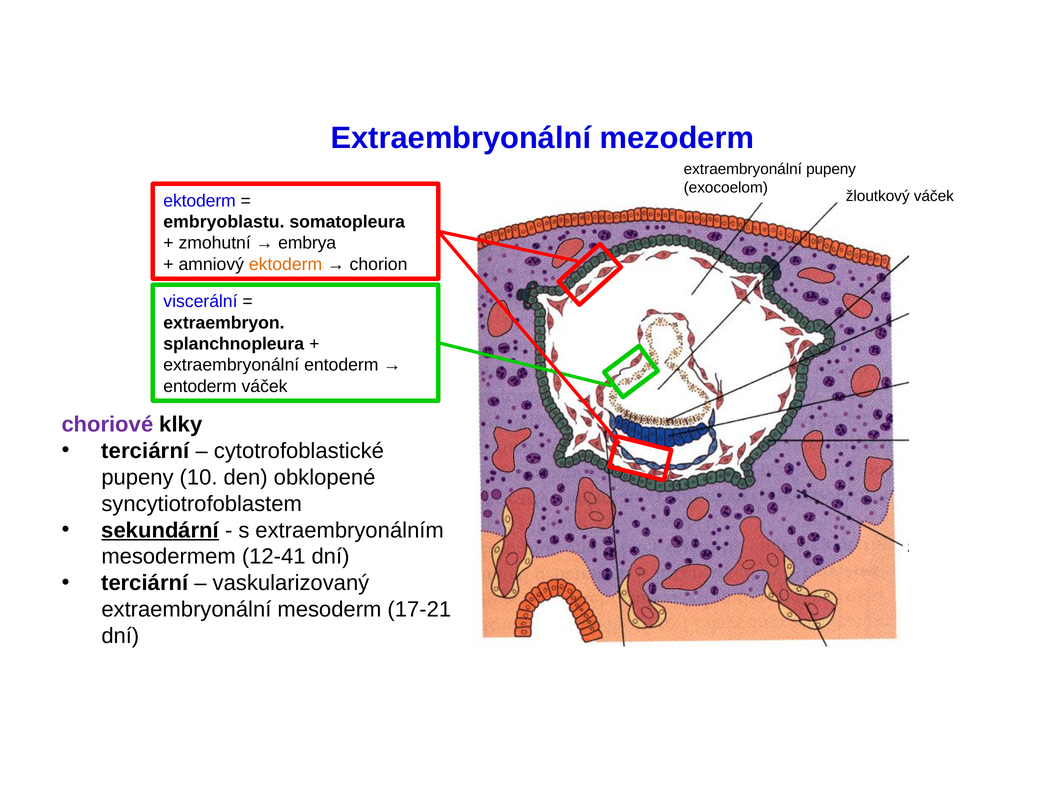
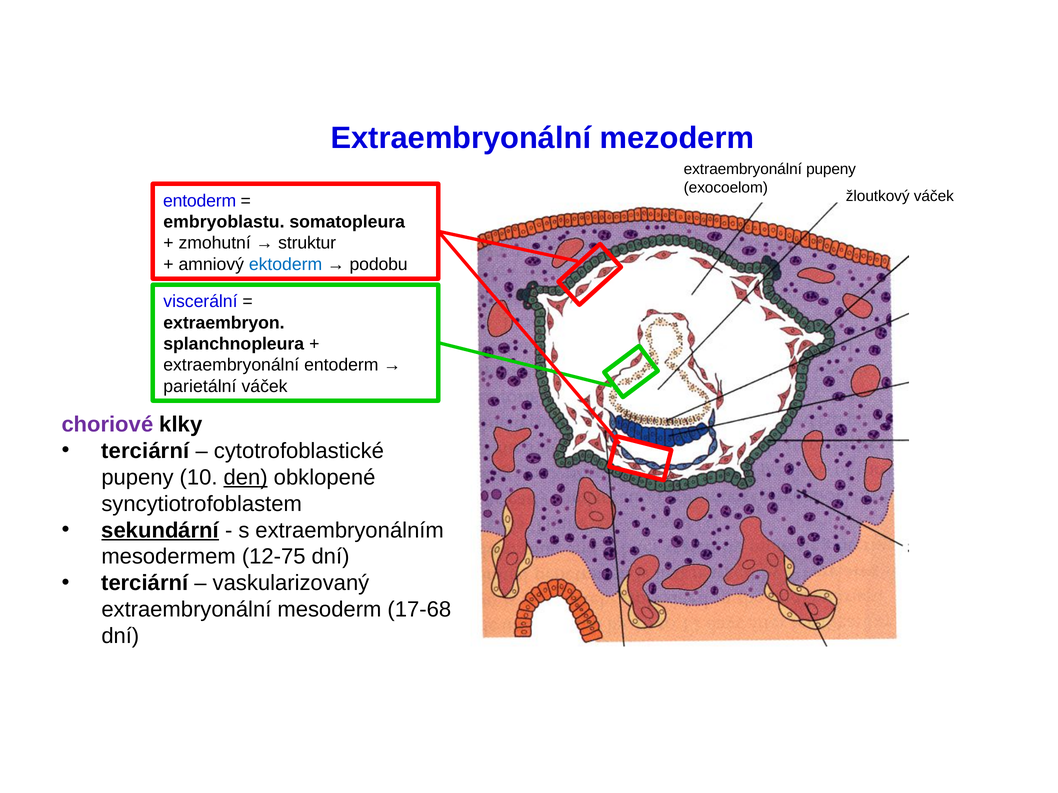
ektoderm: ektoderm -> entoderm (200, 201)
embrya: embrya -> struktur (307, 243)
ektoderm colour: orange -> blue (286, 264)
chorion: chorion -> podobu (379, 264)
entoderm: entoderm -> parietální (200, 386)
den underline: none -> present (246, 478)
12-41: 12-41 -> 12-75 (274, 557)
17-21: 17-21 -> 17-68 (419, 610)
